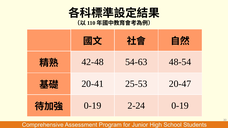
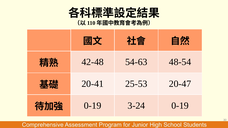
2-24: 2-24 -> 3-24 (136, 106)
